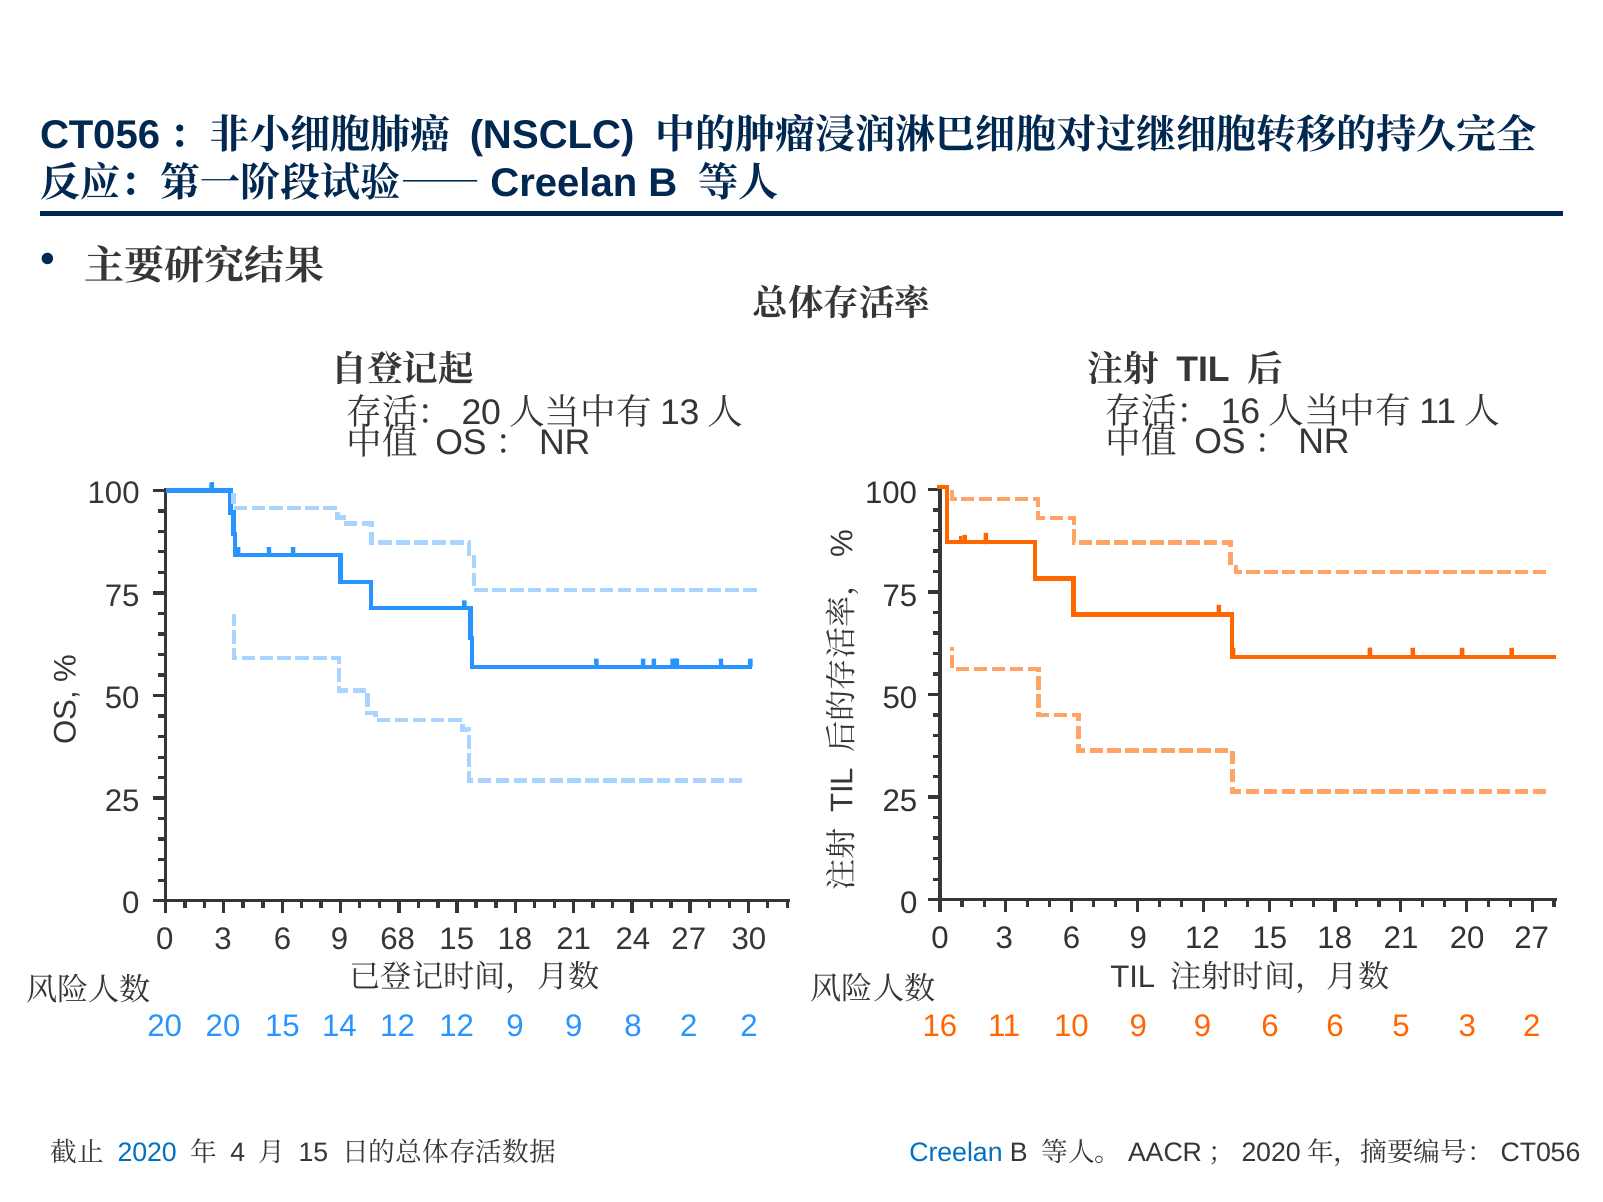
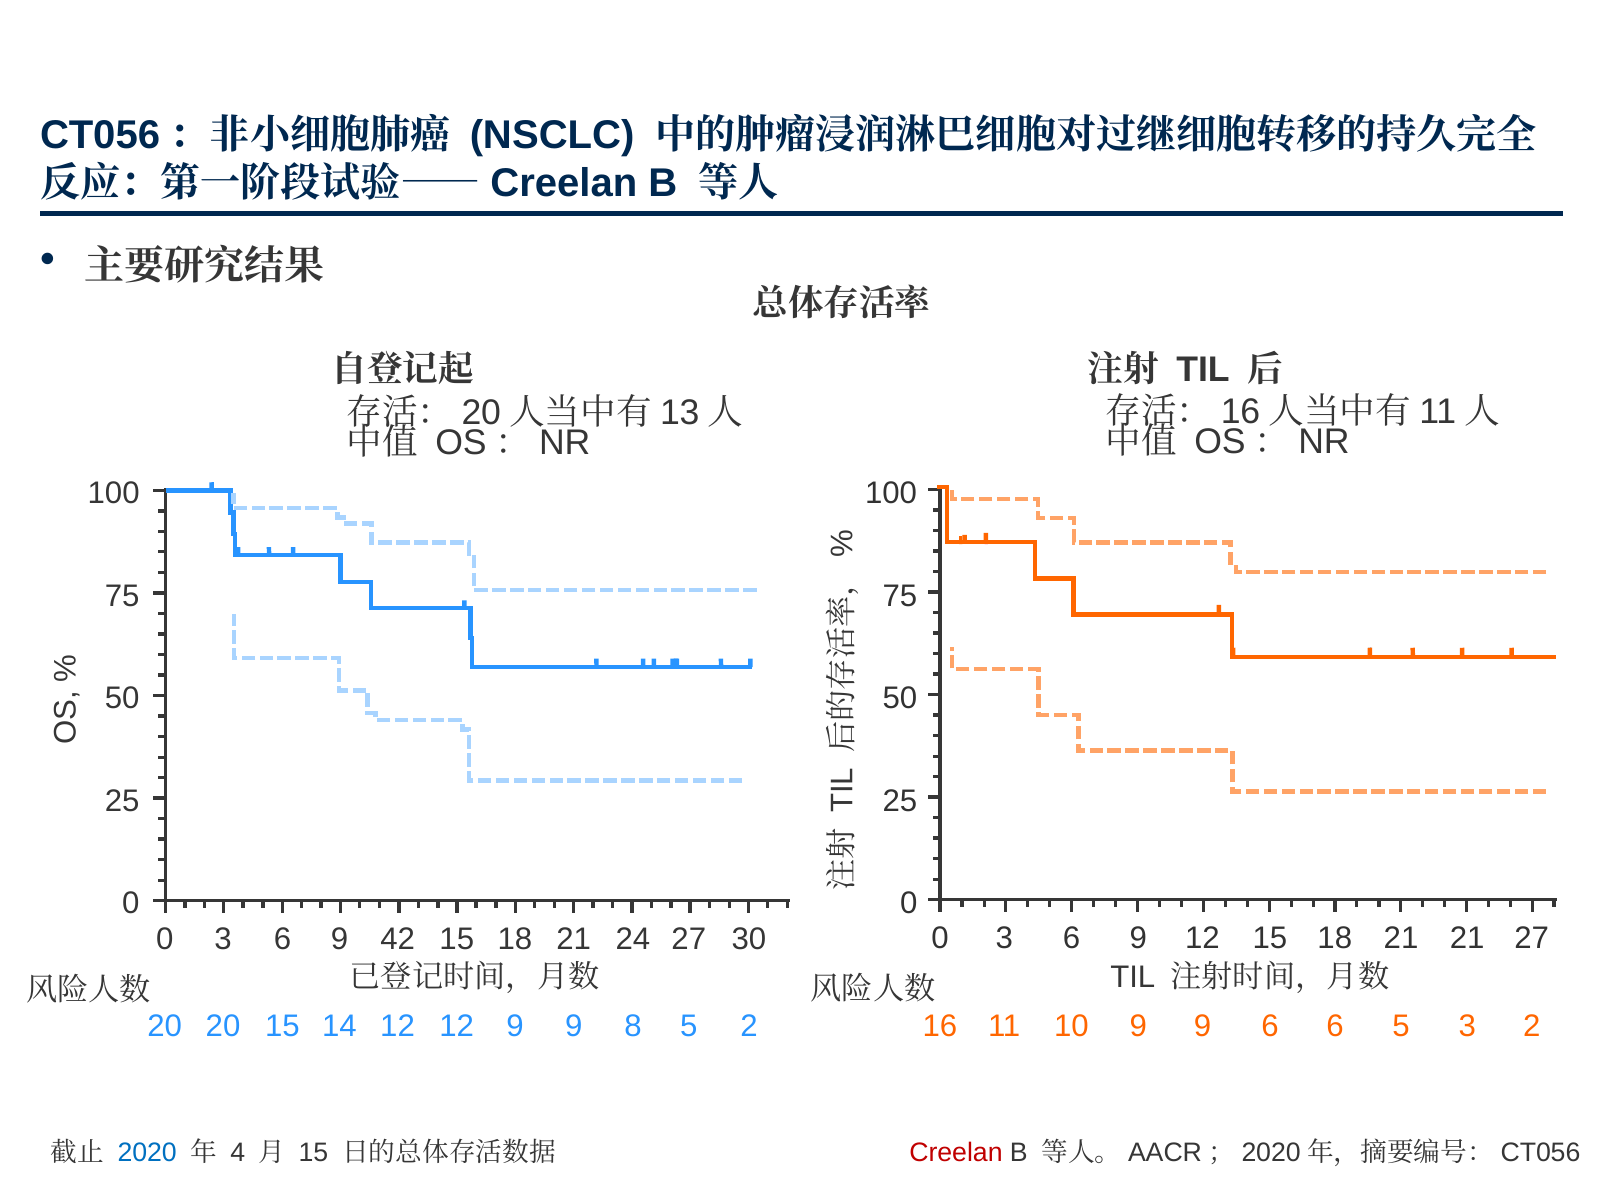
21 20: 20 -> 21 (1467, 938)
68: 68 -> 42 (398, 939)
8 2: 2 -> 5 (689, 1026)
Creelan colour: blue -> red (956, 1153)
